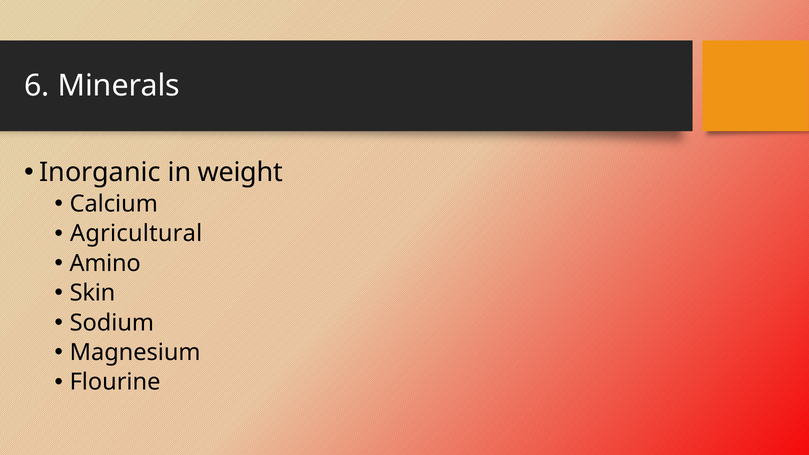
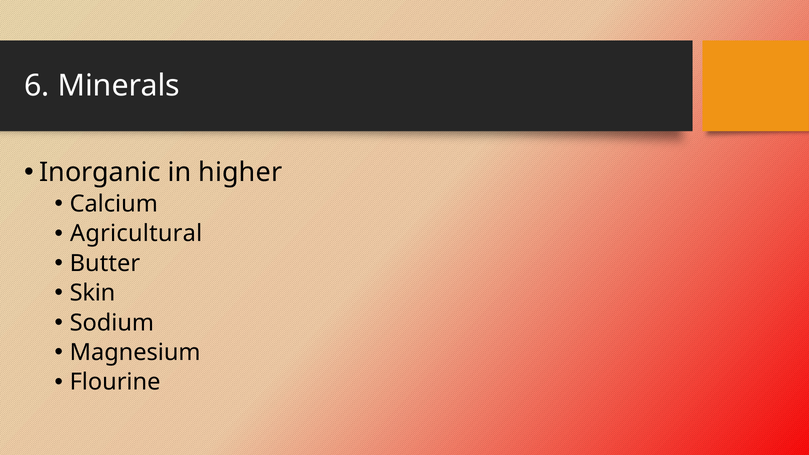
weight: weight -> higher (240, 173)
Amino: Amino -> Butter (105, 263)
